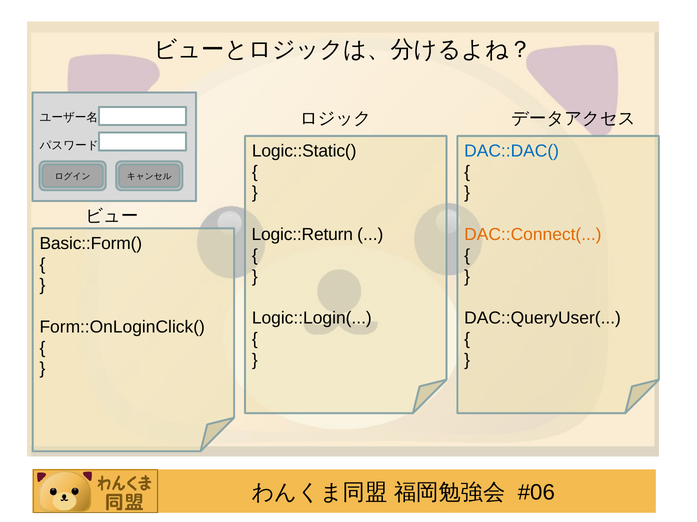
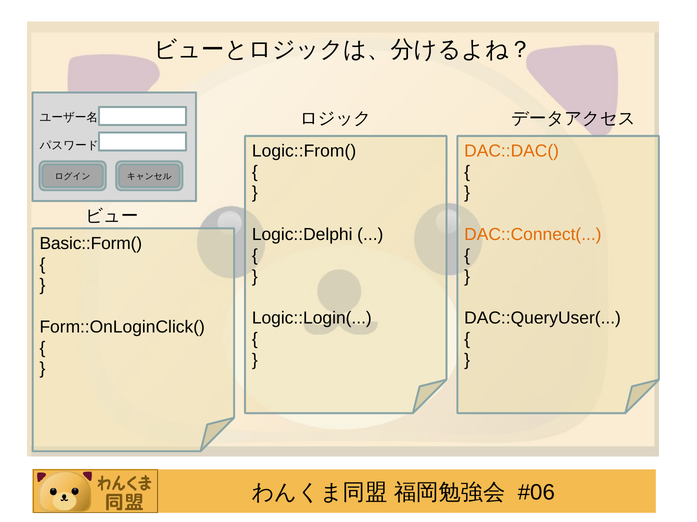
Logic::Static(: Logic::Static( -> Logic::From( (304, 151)
DAC::DAC( colour: blue -> orange (512, 151)
Logic::Return: Logic::Return -> Logic::Delphi (302, 235)
